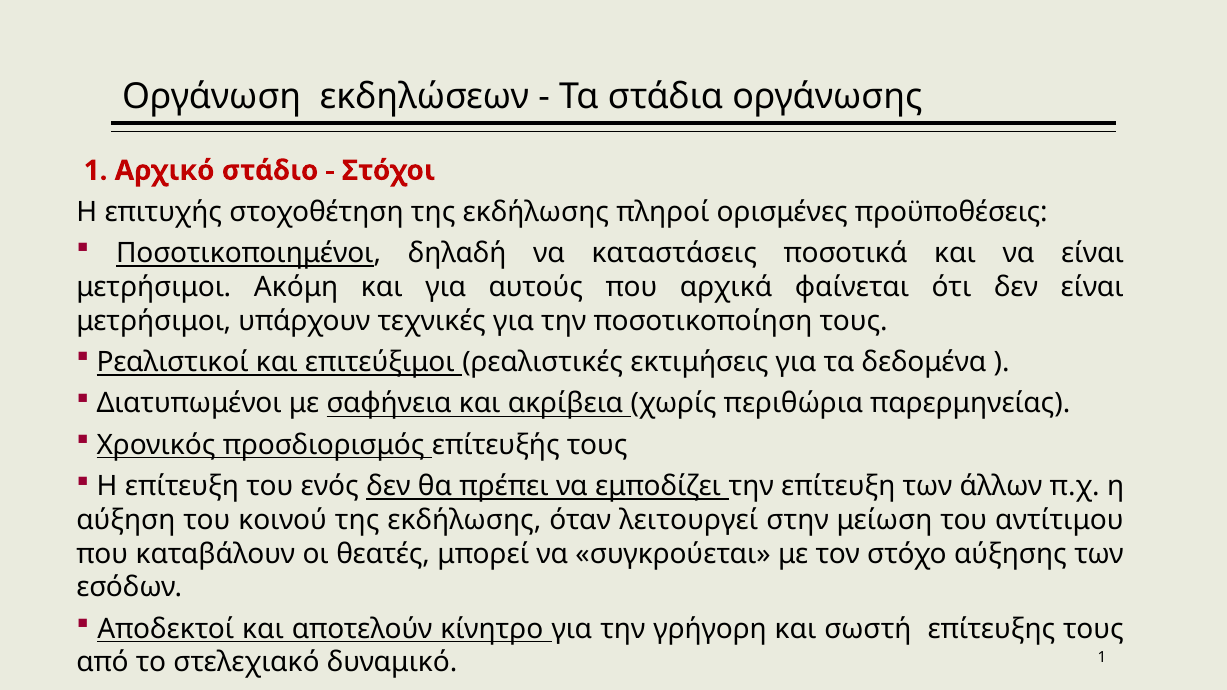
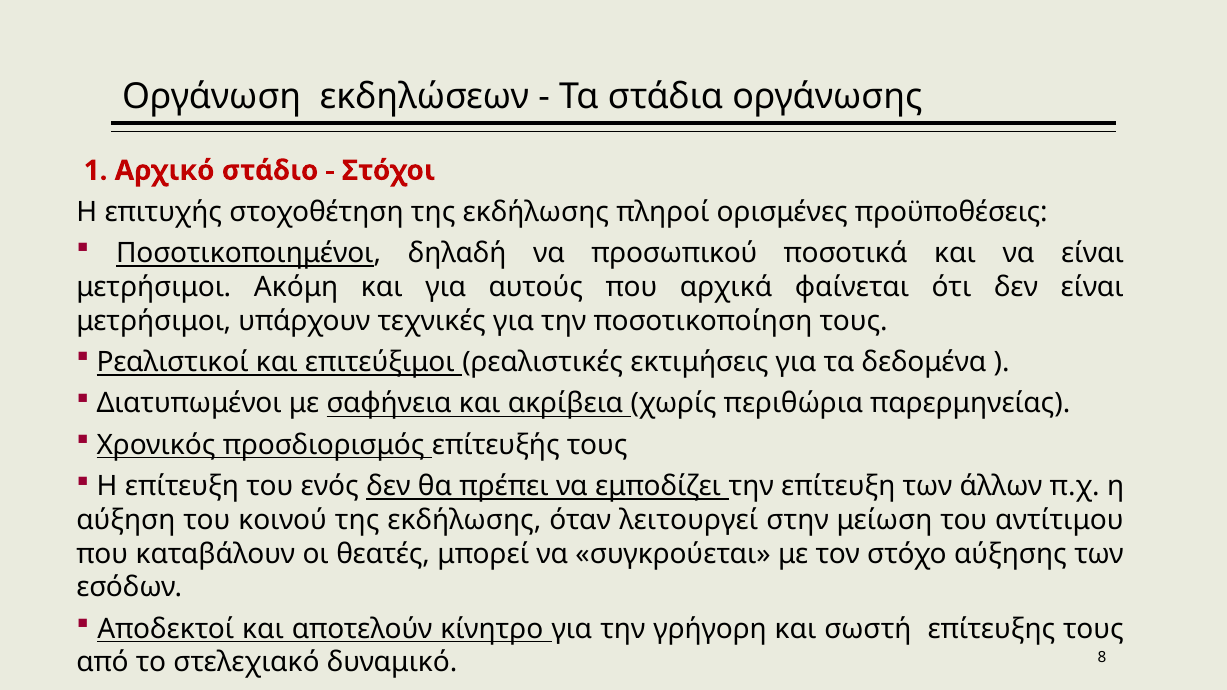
καταστάσεις: καταστάσεις -> προσωπικού (674, 253)
δυναμικό 1: 1 -> 8 (1102, 658)
